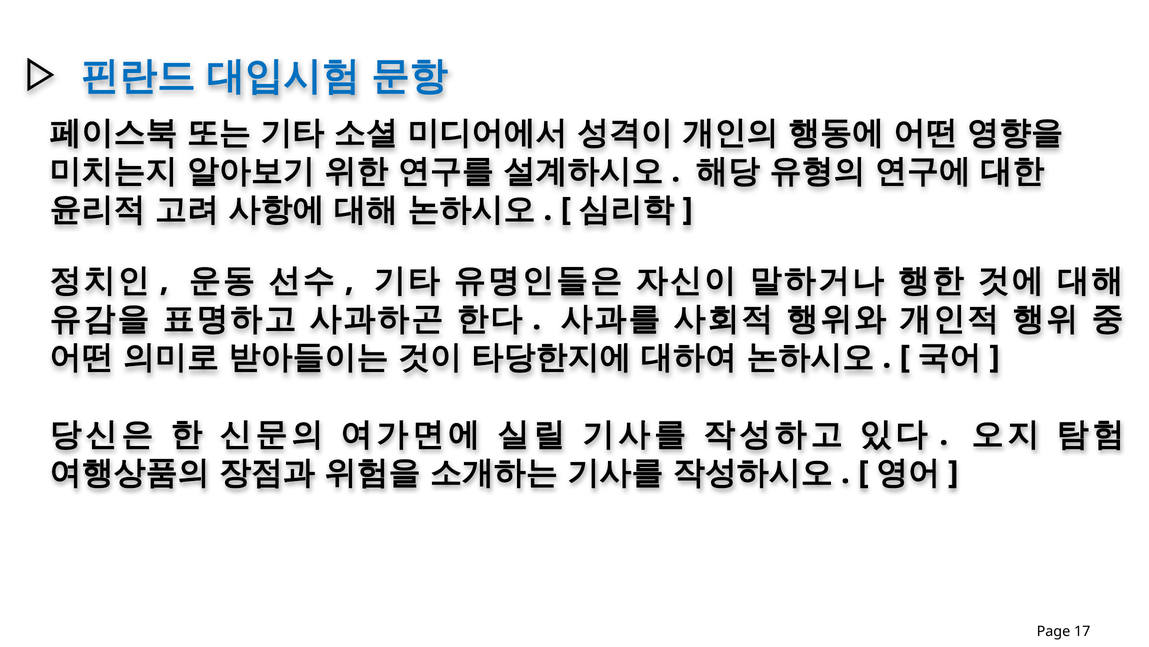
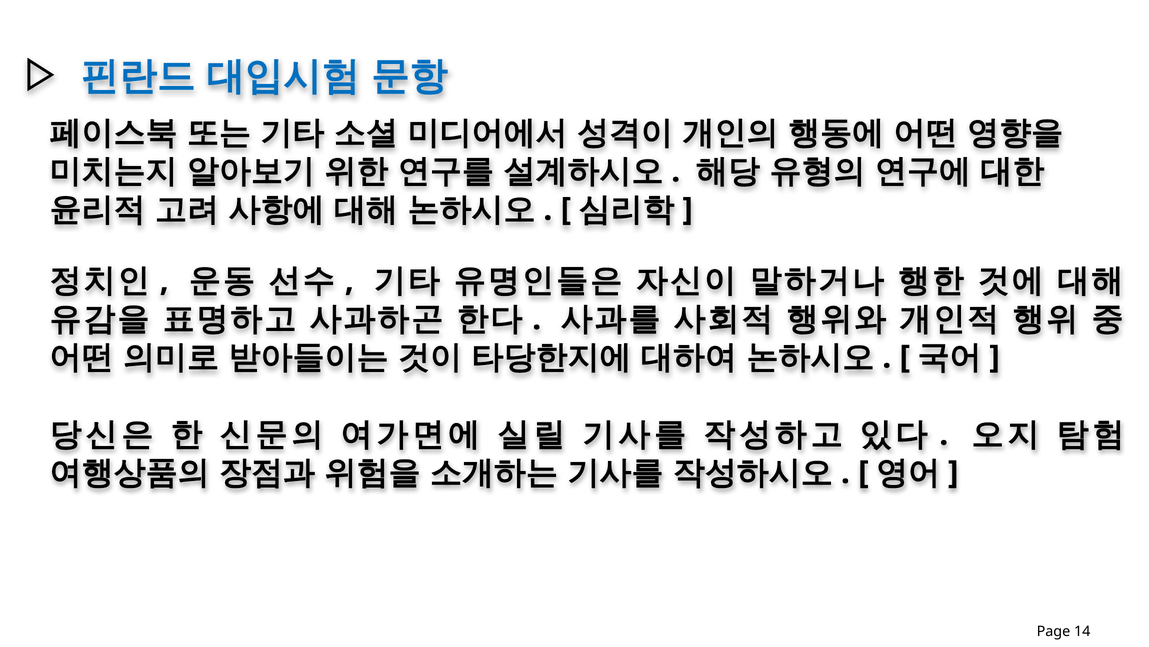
17: 17 -> 14 (1082, 631)
